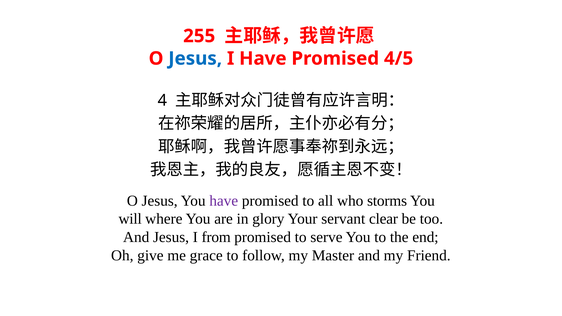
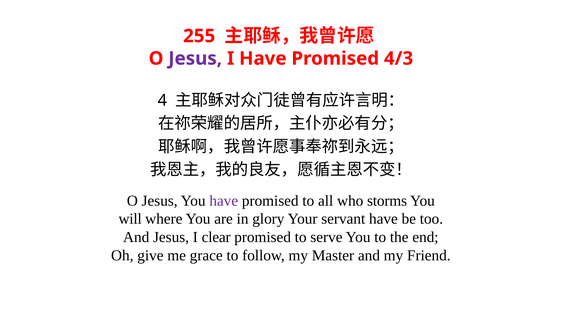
Jesus colour: blue -> purple (195, 59)
4/5: 4/5 -> 4/3 (399, 59)
servant clear: clear -> have (383, 219)
from: from -> clear (216, 237)
